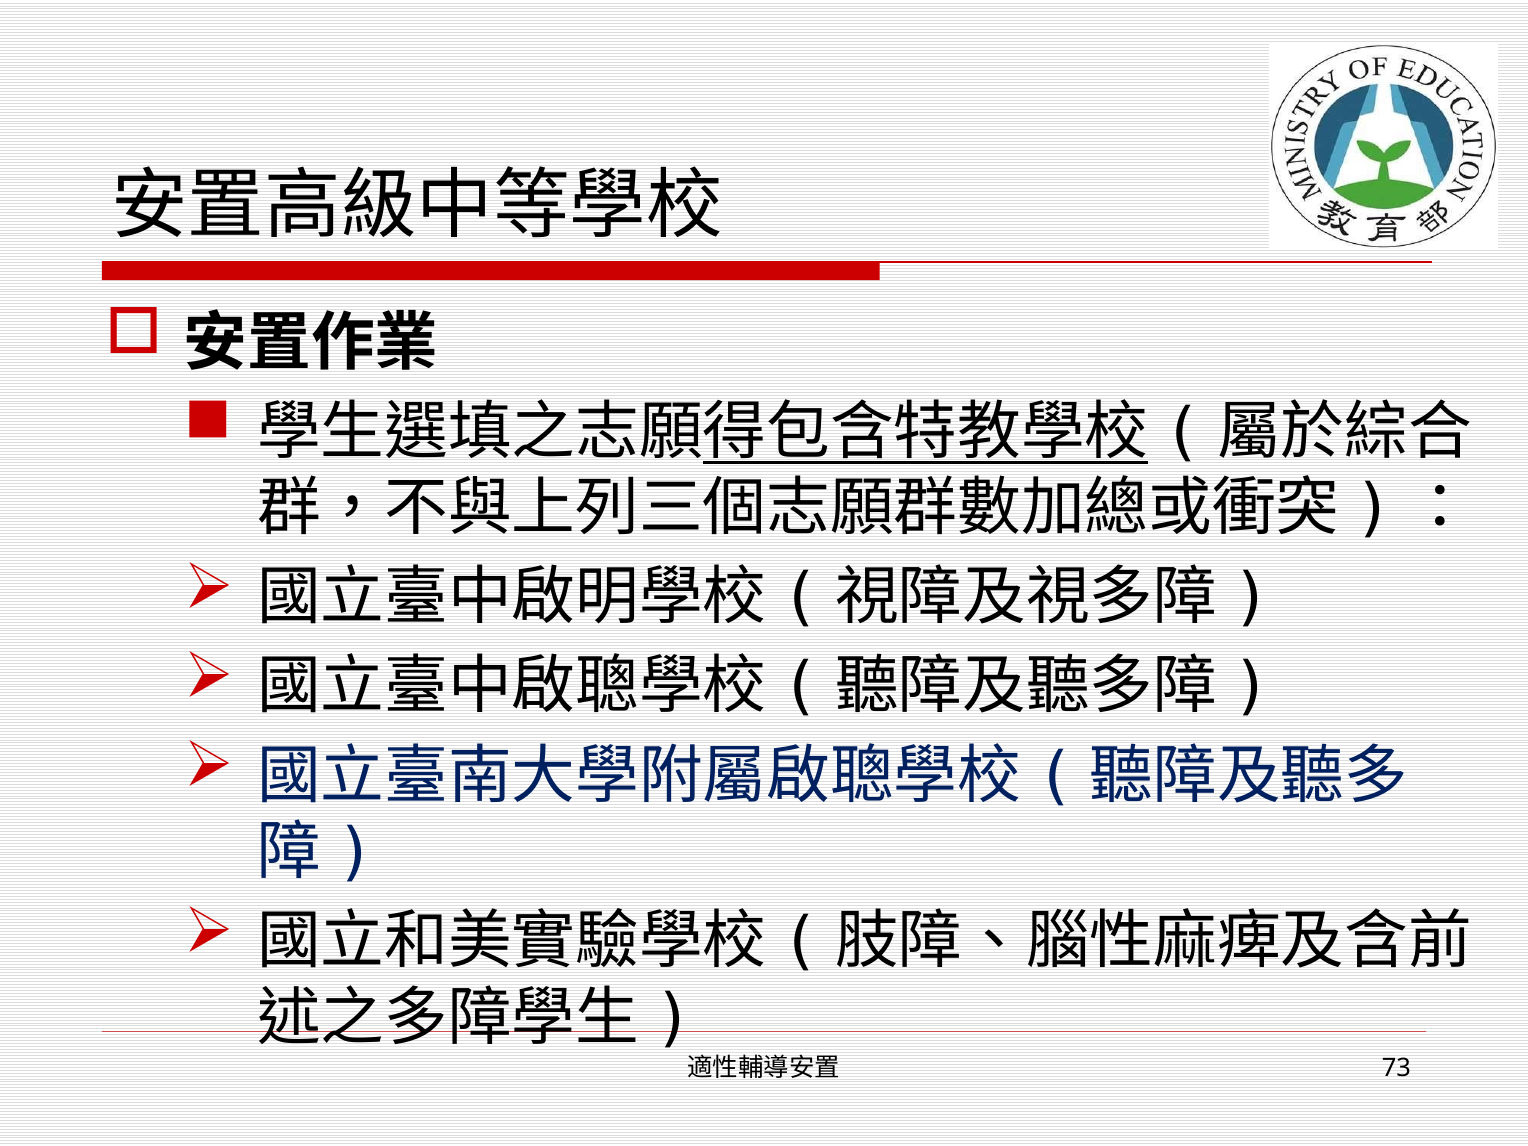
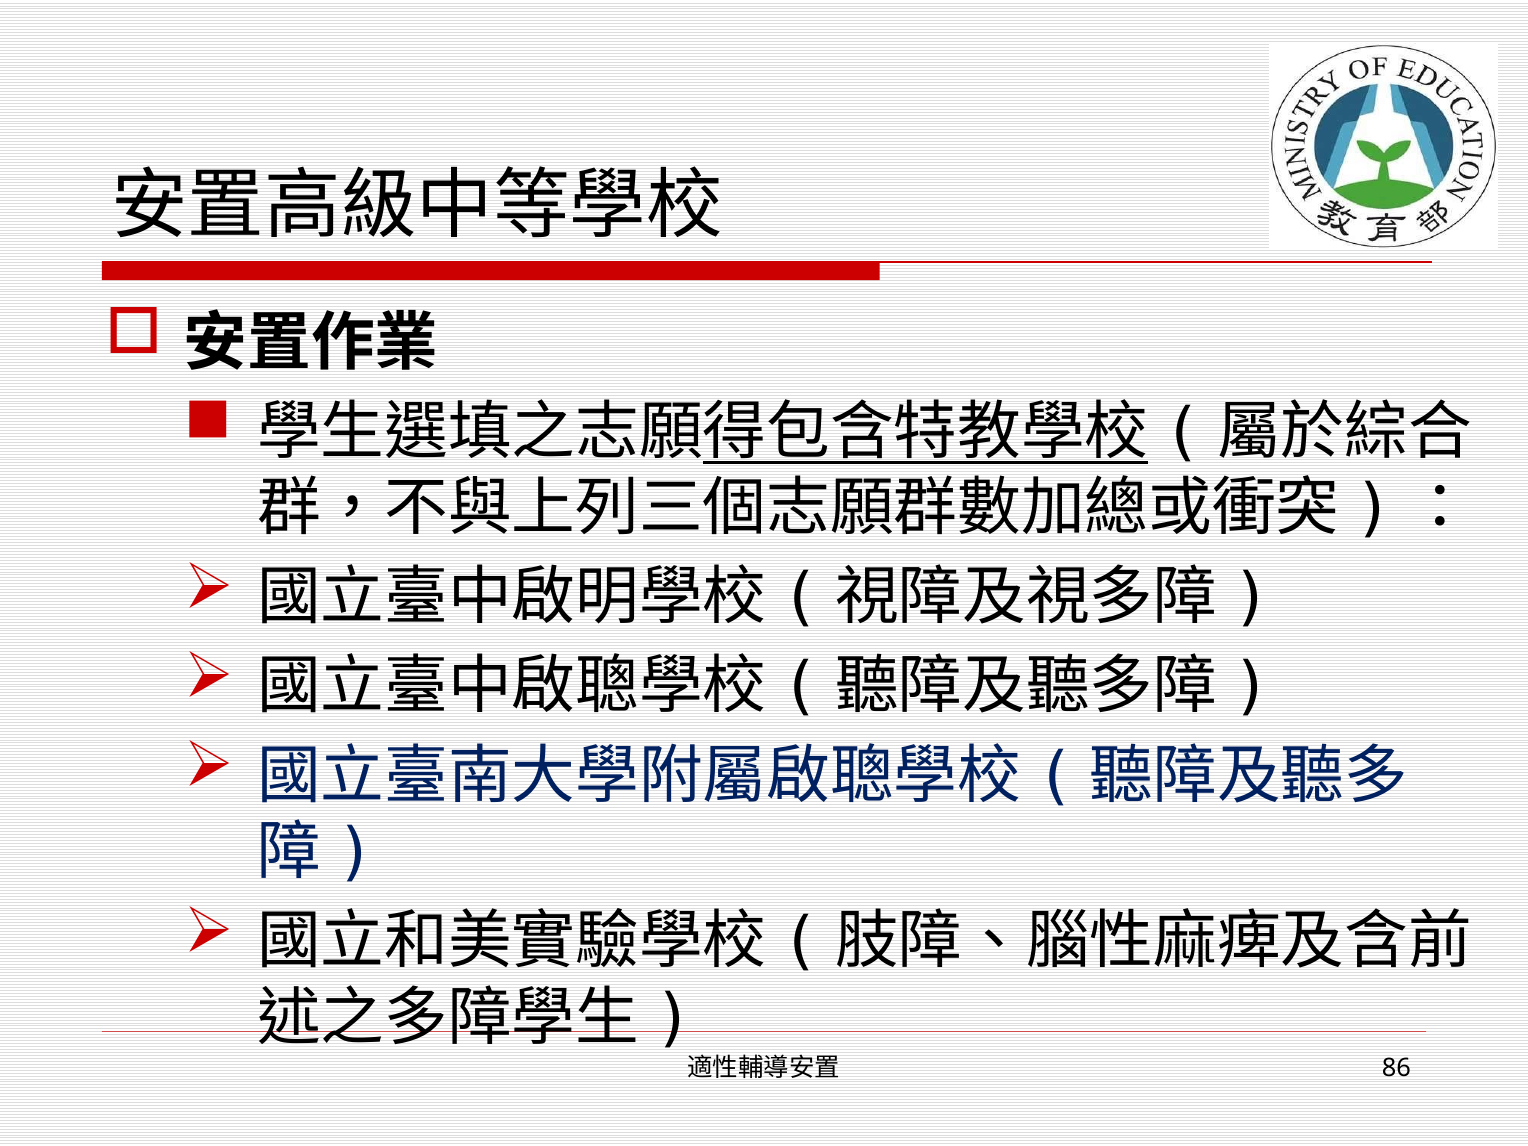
73: 73 -> 86 (1396, 1068)
